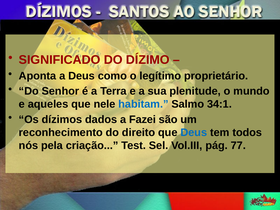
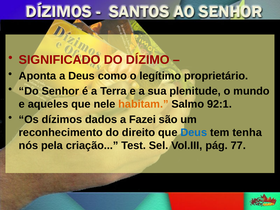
habitam colour: blue -> orange (143, 104)
34:1: 34:1 -> 92:1 (219, 104)
todos: todos -> tenha (247, 133)
